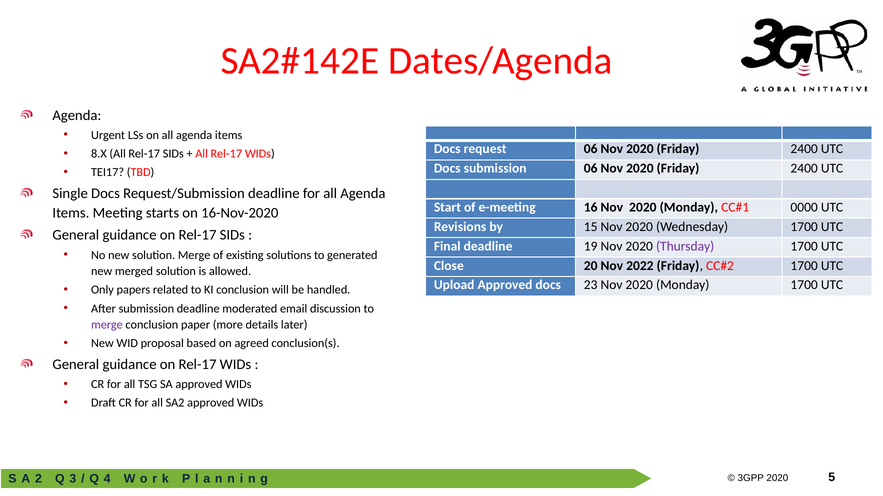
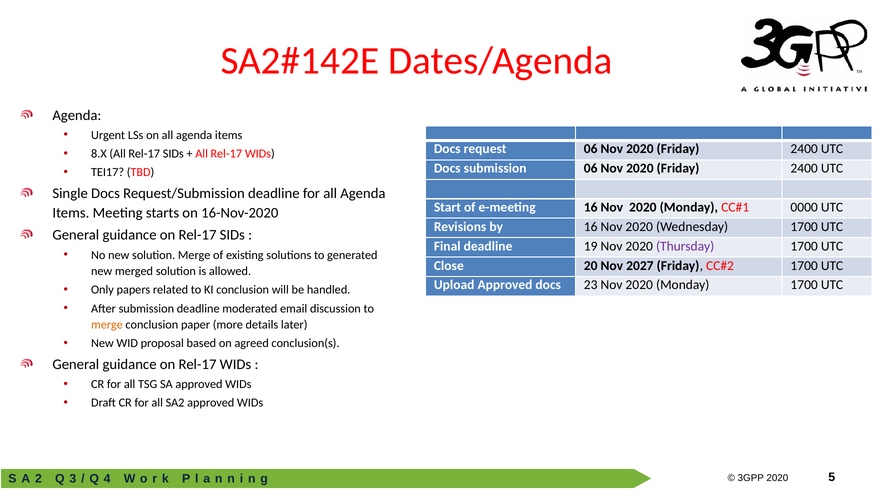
by 15: 15 -> 16 (591, 227)
2022: 2022 -> 2027 (640, 266)
merge colour: purple -> orange (107, 325)
